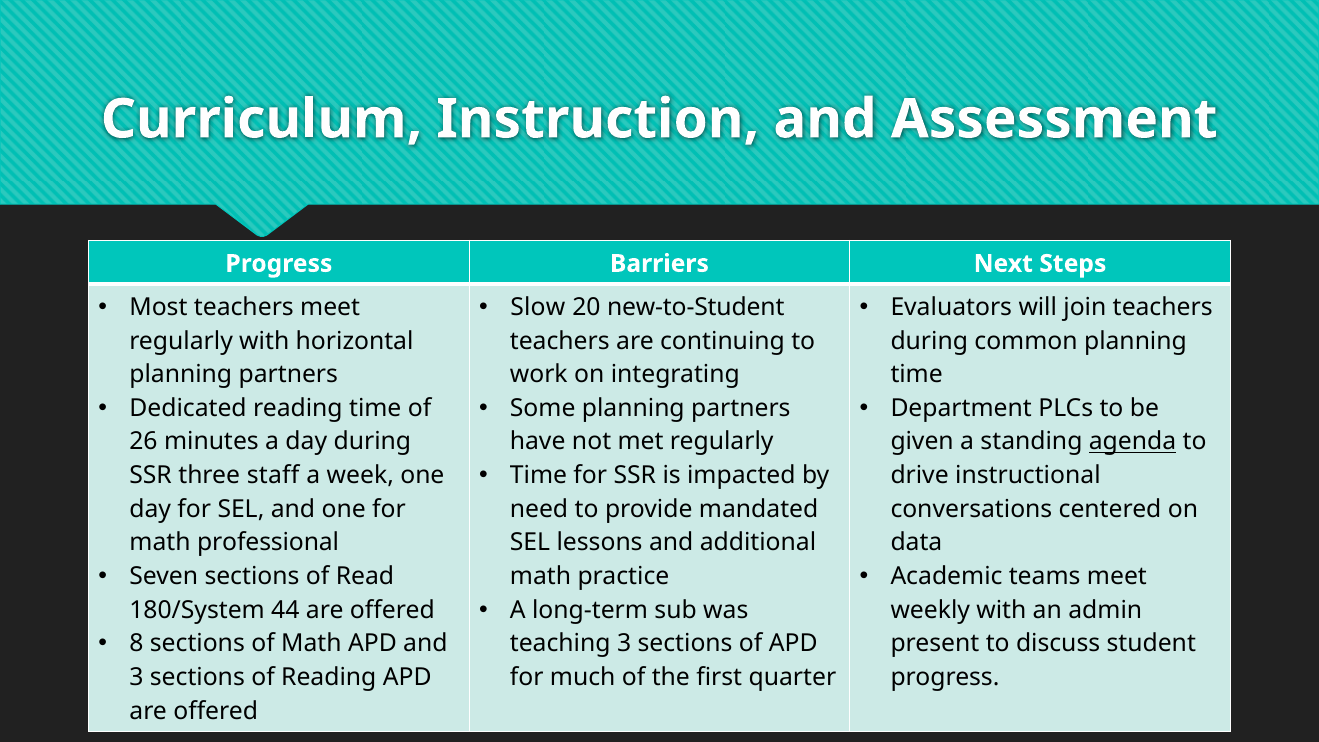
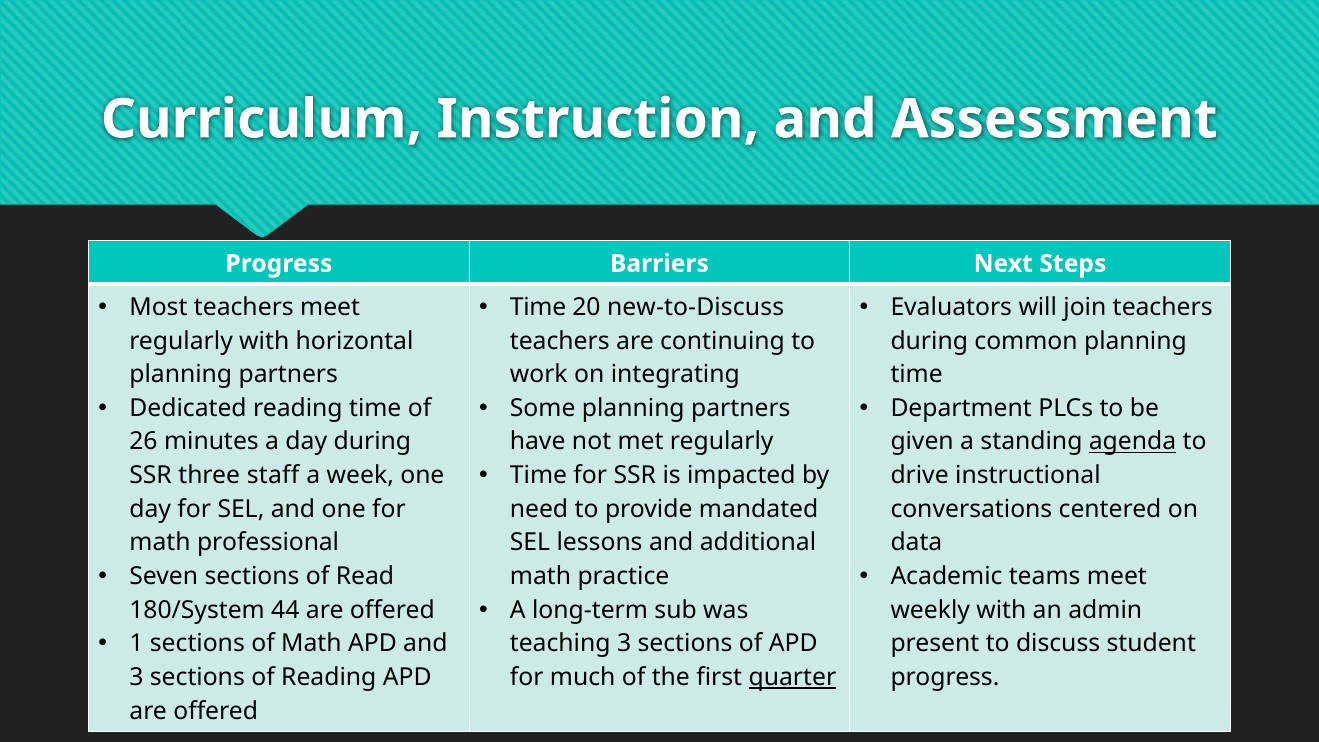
Slow: Slow -> Time (538, 307)
new-to-Student: new-to-Student -> new-to-Discuss (696, 307)
8: 8 -> 1 (136, 644)
quarter underline: none -> present (792, 677)
